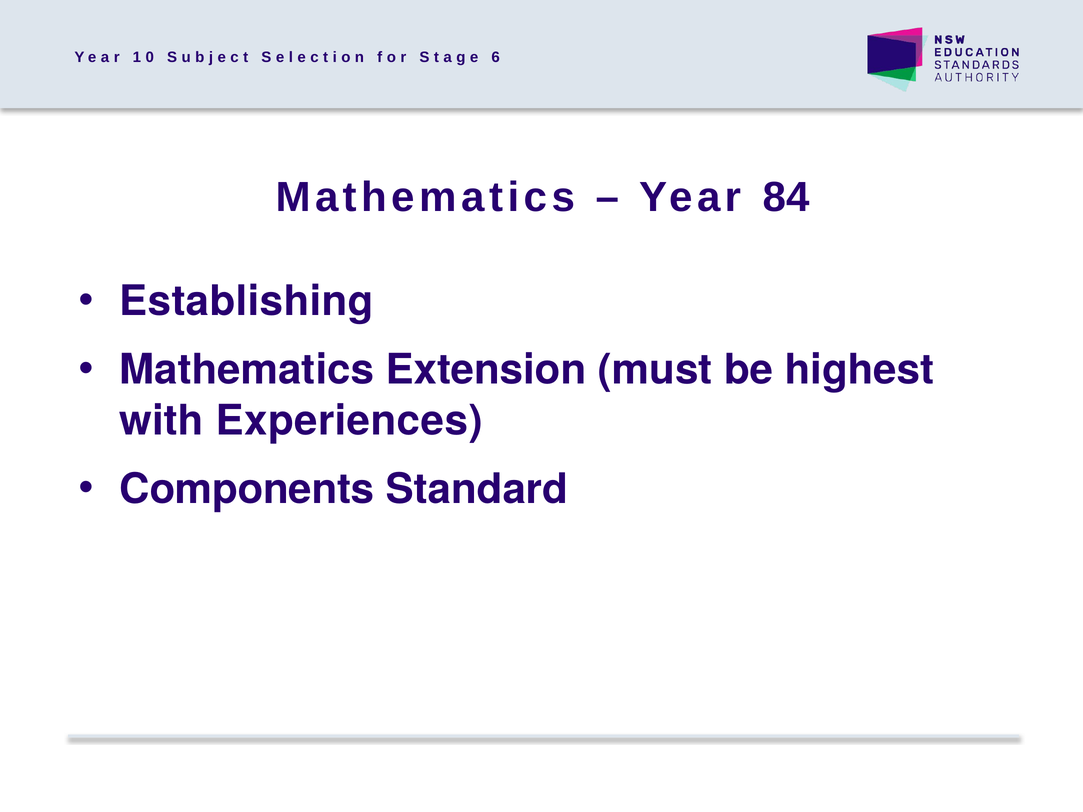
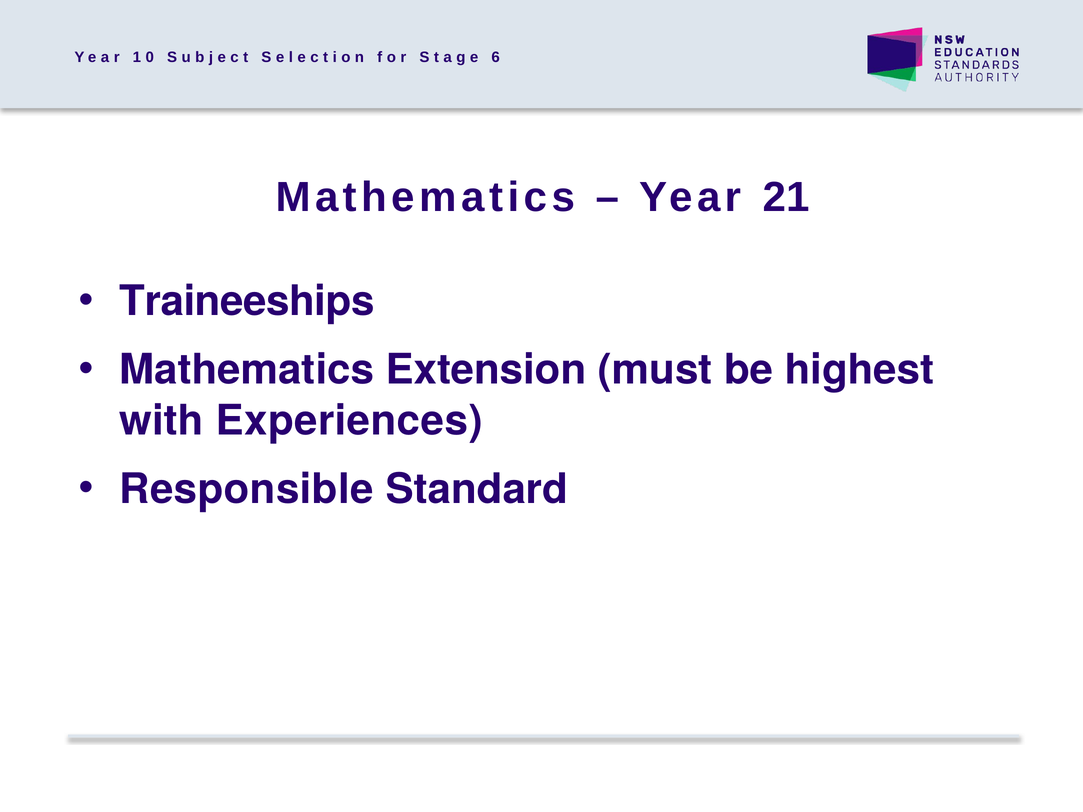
84: 84 -> 21 (786, 197)
Establishing: Establishing -> Traineeships (247, 302)
Components: Components -> Responsible (246, 489)
